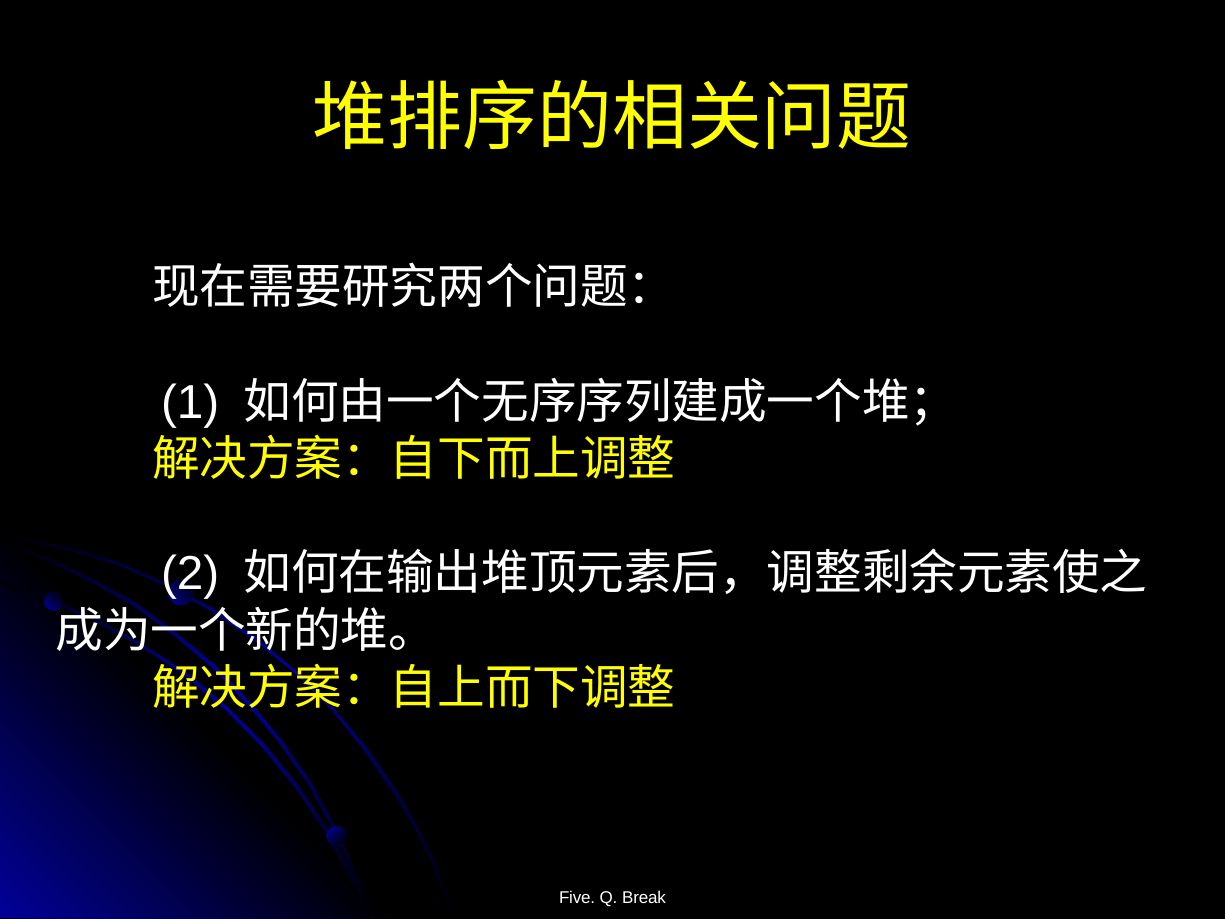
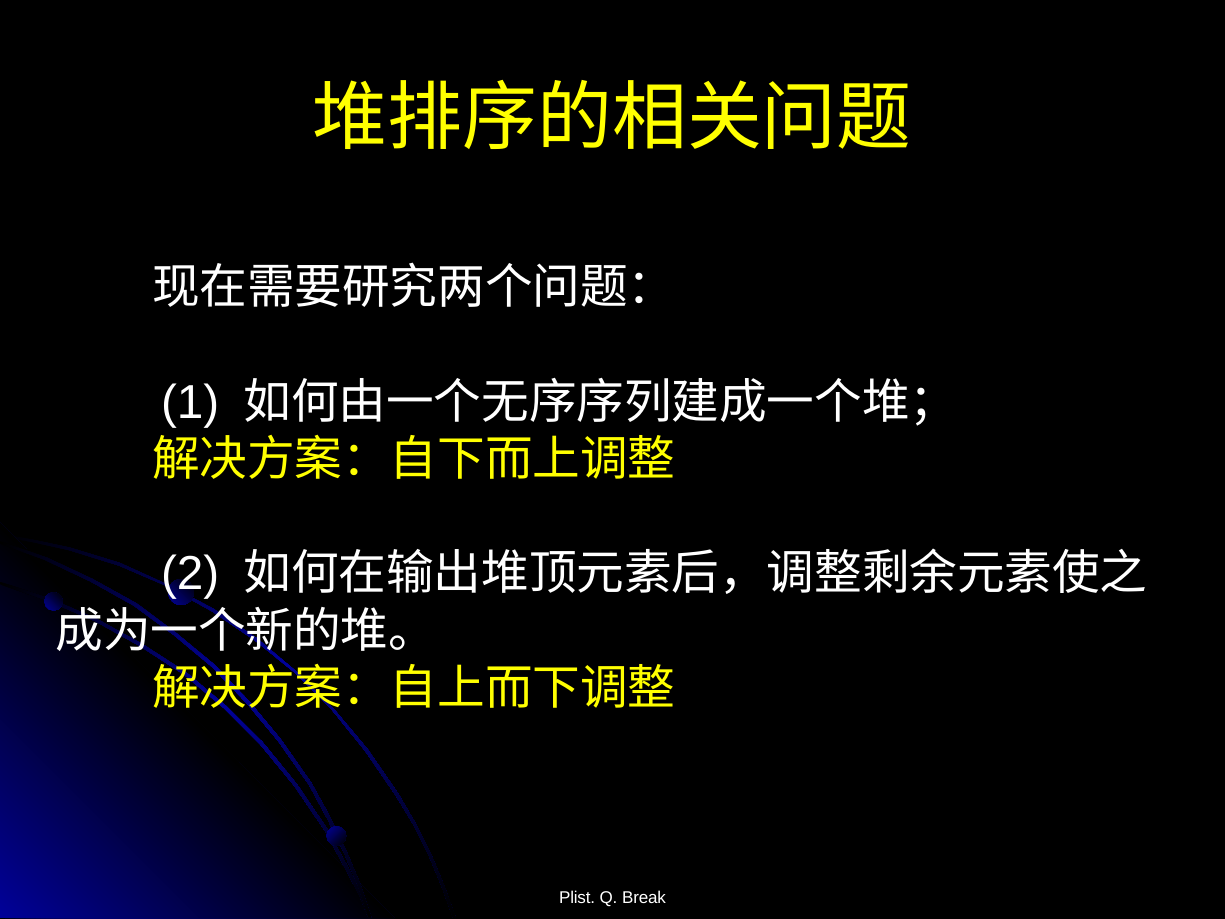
Five: Five -> Plist (577, 897)
